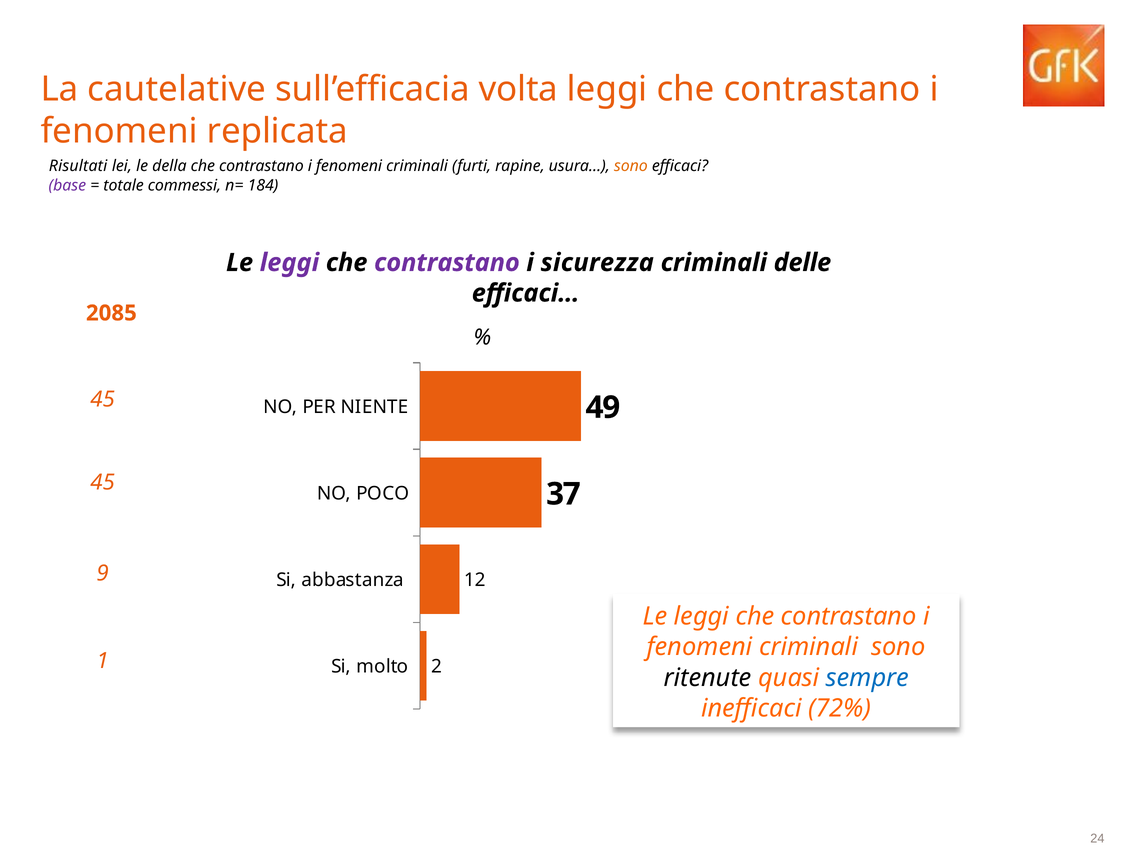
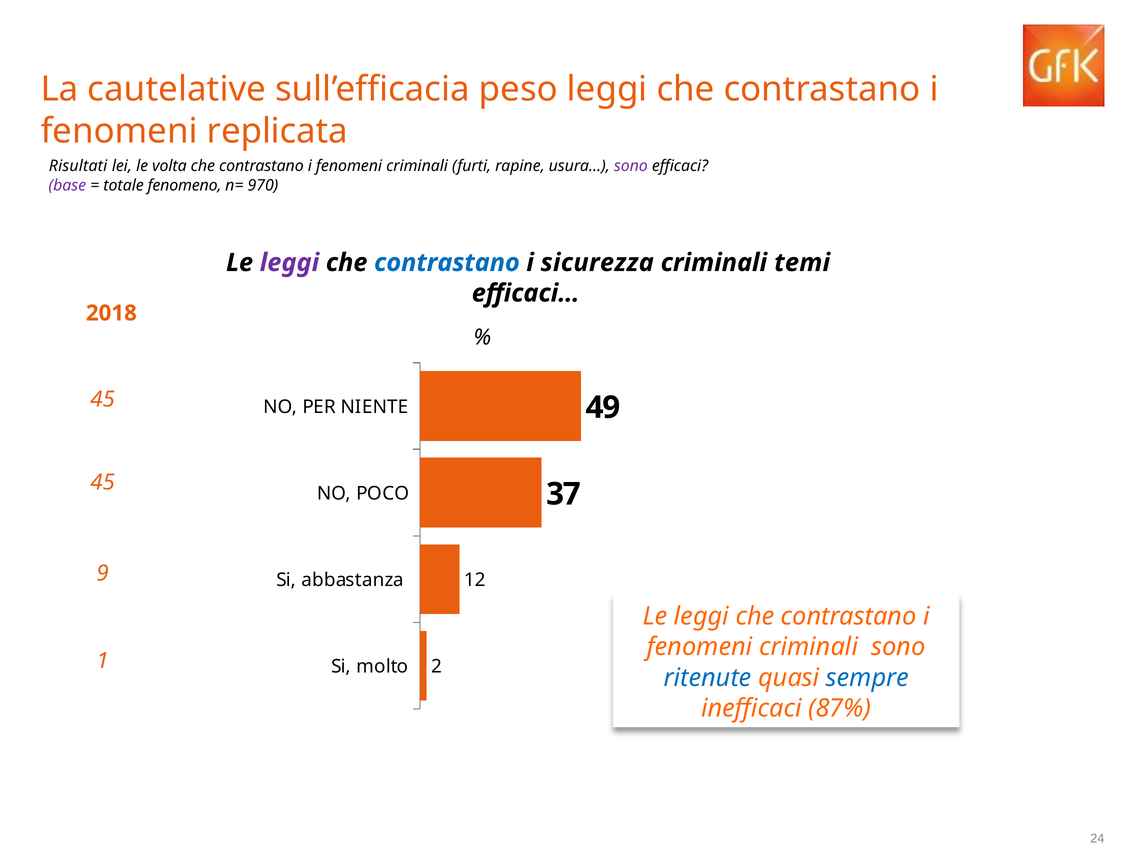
volta: volta -> peso (518, 89)
della: della -> volta (169, 166)
sono colour: orange -> purple (631, 166)
commessi: commessi -> fenomeno (185, 185)
184: 184 -> 970 (263, 185)
contrastano colour: purple -> blue (447, 263)
delle: delle -> temi (802, 263)
2085: 2085 -> 2018 (111, 313)
ritenute colour: black -> blue (708, 677)
72%: 72% -> 87% (840, 708)
